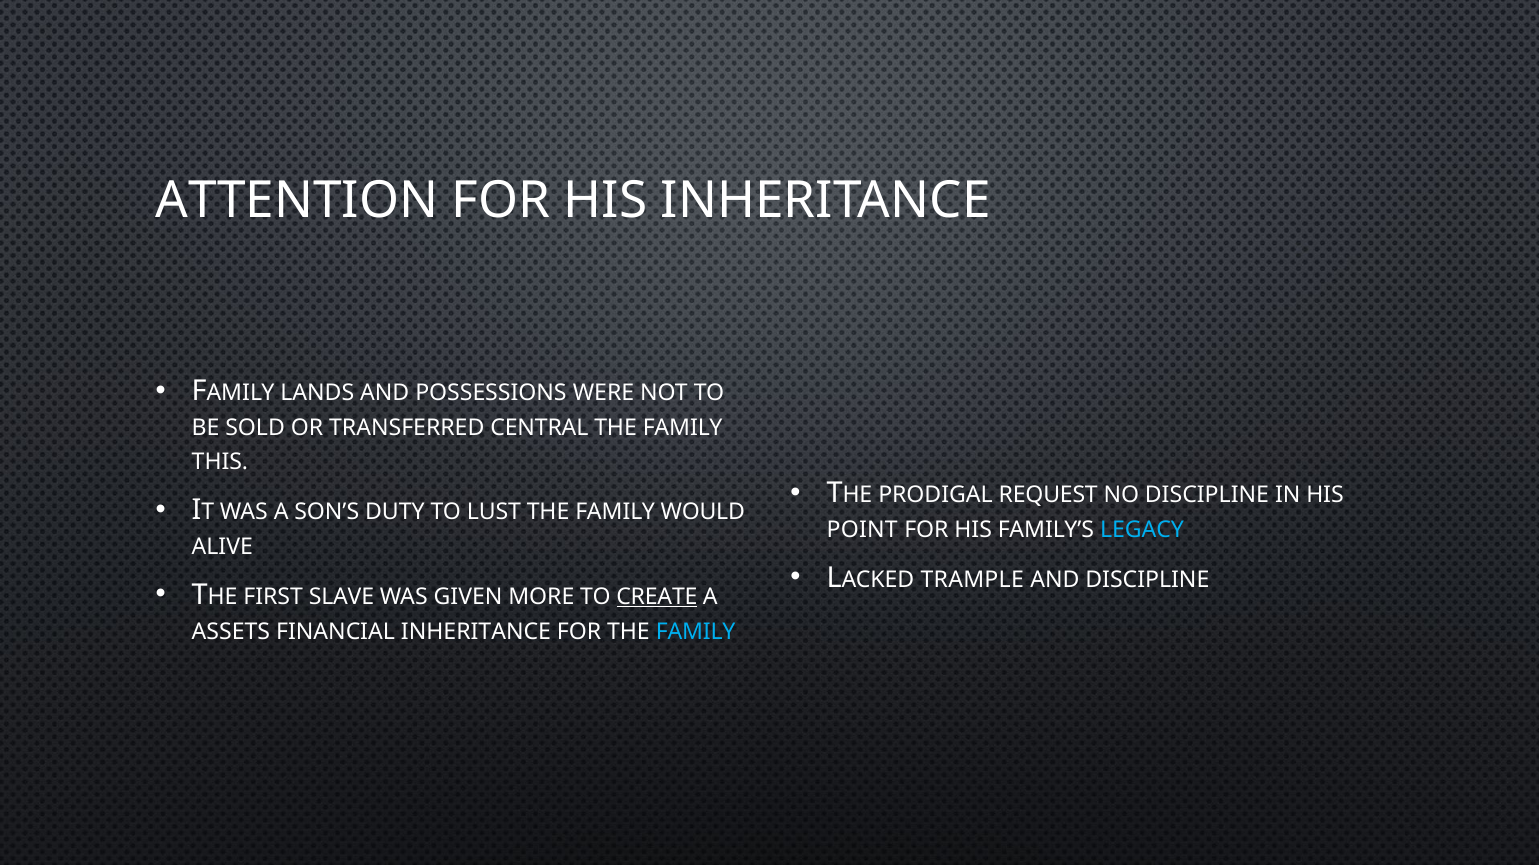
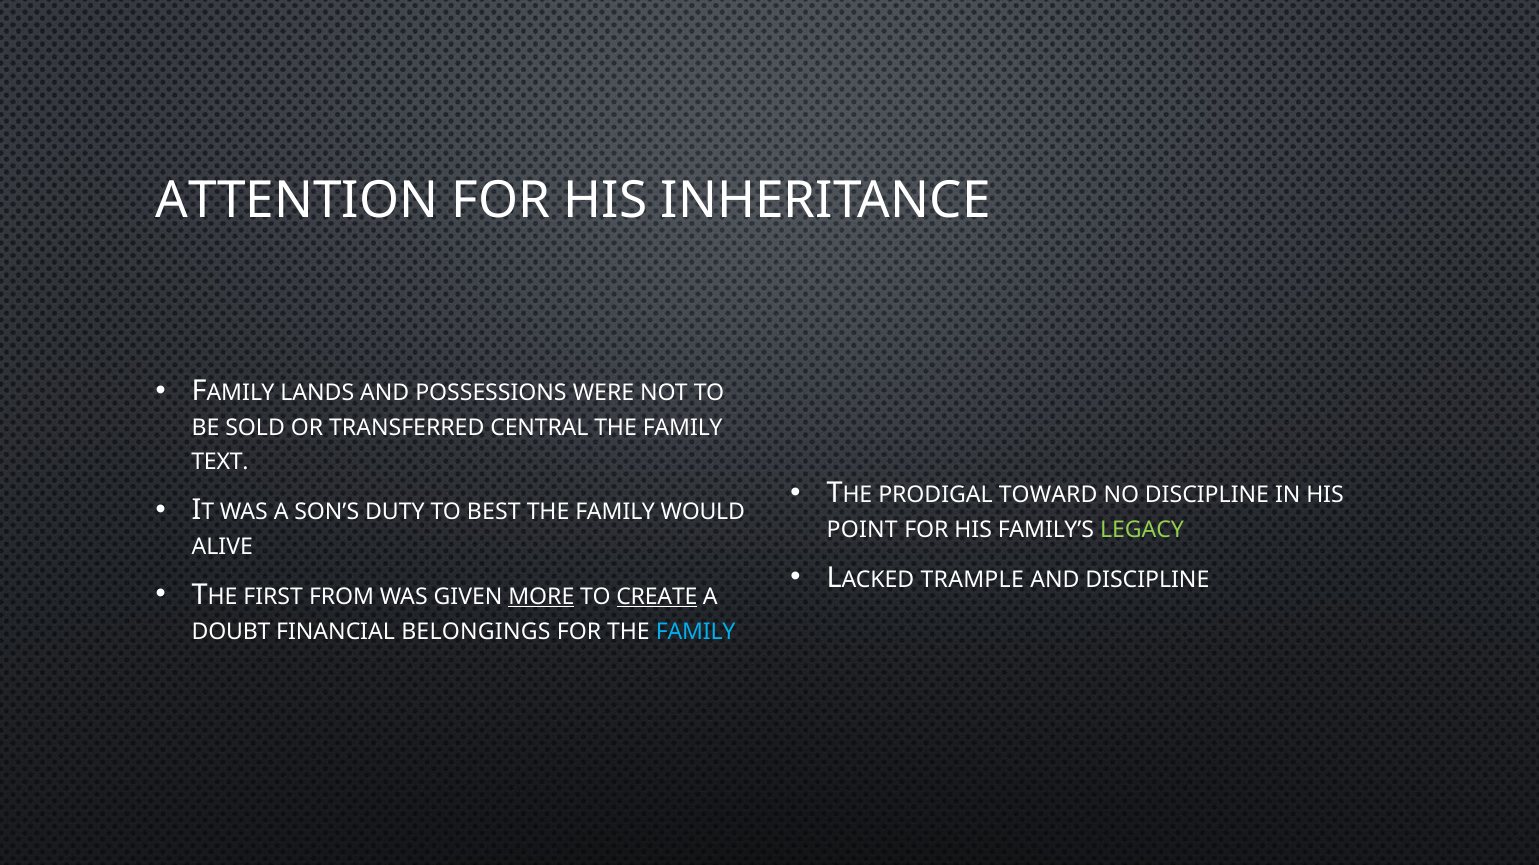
THIS: THIS -> TEXT (220, 463)
REQUEST: REQUEST -> TOWARD (1048, 495)
LUST: LUST -> BEST (494, 513)
LEGACY colour: light blue -> light green (1142, 530)
SLAVE: SLAVE -> FROM (341, 597)
MORE underline: none -> present (541, 597)
ASSETS: ASSETS -> DOUBT (231, 632)
FINANCIAL INHERITANCE: INHERITANCE -> BELONGINGS (476, 632)
